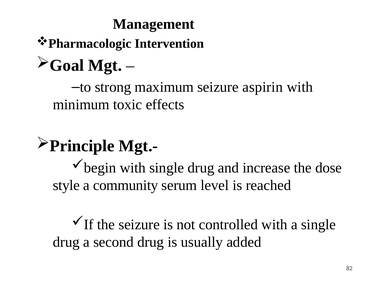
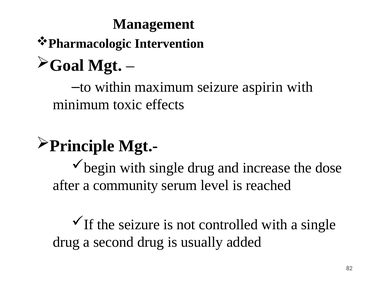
strong: strong -> within (113, 87)
style: style -> after (66, 185)
